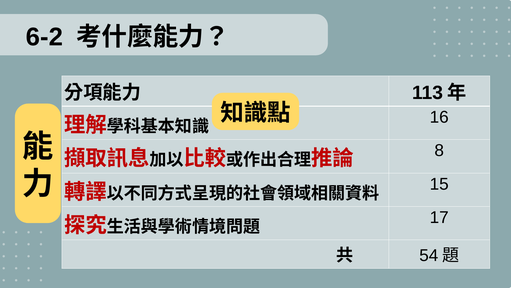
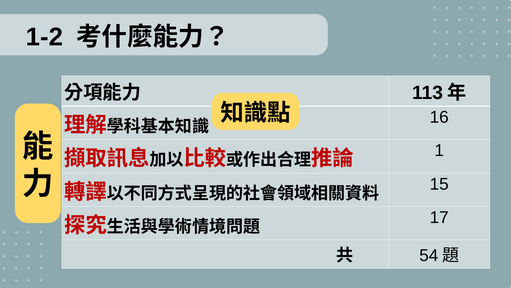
6-2: 6-2 -> 1-2 (44, 37)
8: 8 -> 1 (439, 150)
